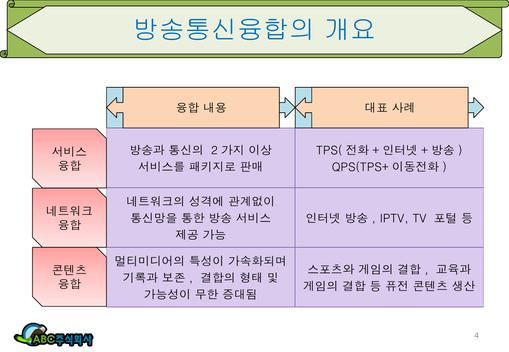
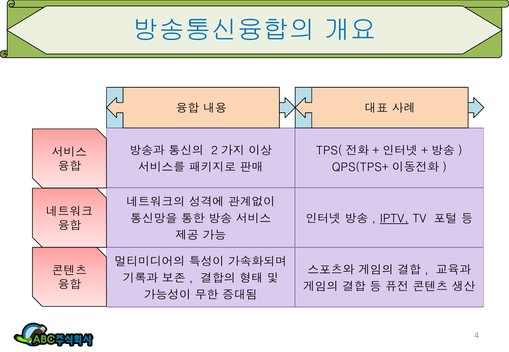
IPTV underline: none -> present (394, 219)
